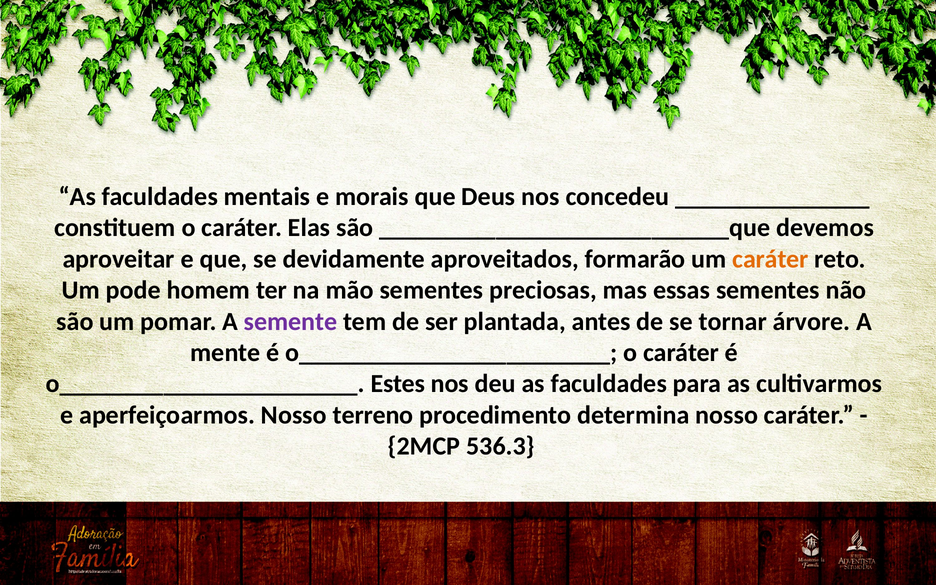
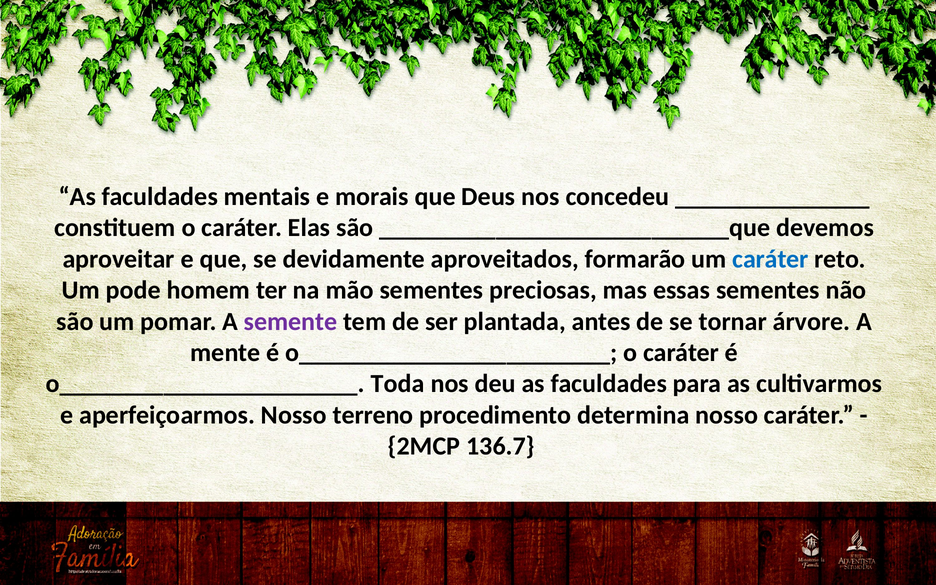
caráter colour: orange -> blue (770, 259)
Estes: Estes -> Toda (398, 384)
536.3: 536.3 -> 136.7 (501, 446)
